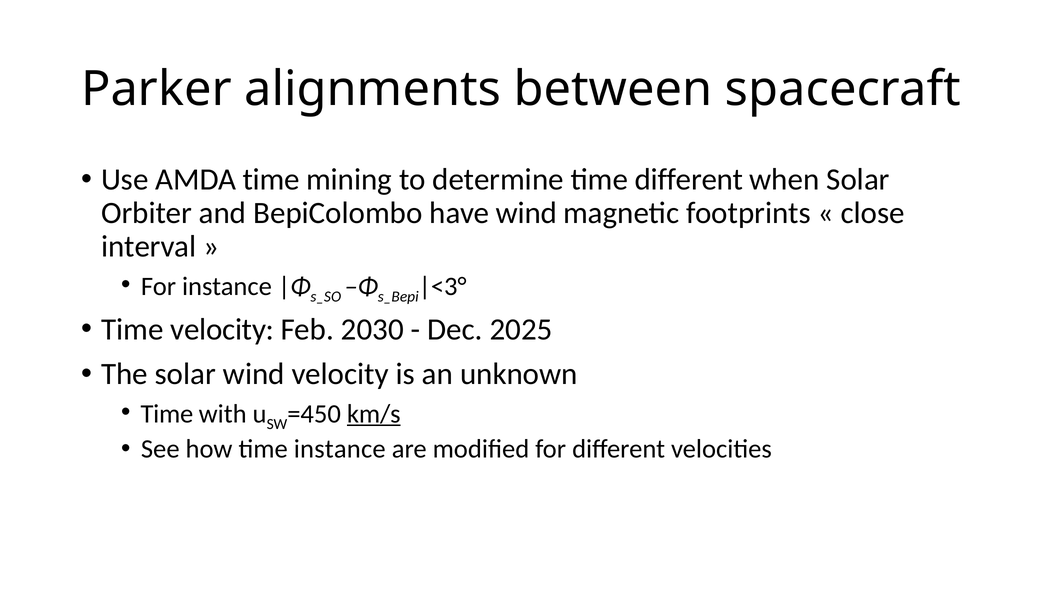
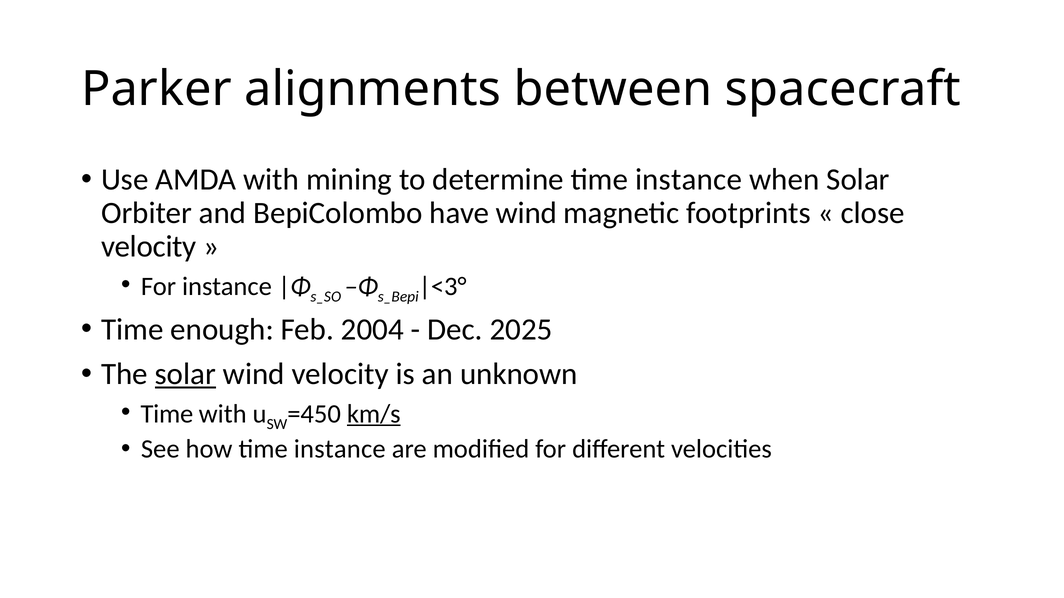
AMDA time: time -> with (271, 180)
determine time different: different -> instance (689, 180)
interval: interval -> velocity (149, 247)
Time velocity: velocity -> enough (222, 330)
2030: 2030 -> 2004 (372, 330)
solar underline: none -> present (185, 374)
